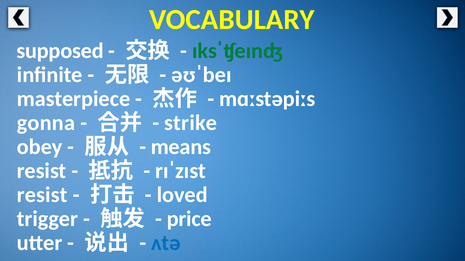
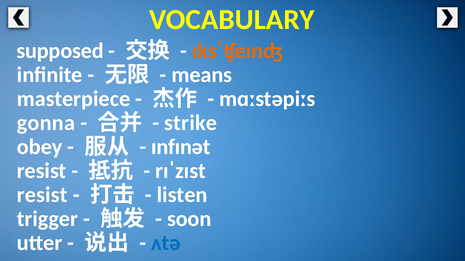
ɪksˈʧeɪnʤ colour: green -> orange (237, 51)
əʊˈbeɪ: əʊˈbeɪ -> means (202, 75)
means: means -> ɪnfɪnət (181, 147)
loved: loved -> listen (182, 195)
price: price -> soon (189, 219)
